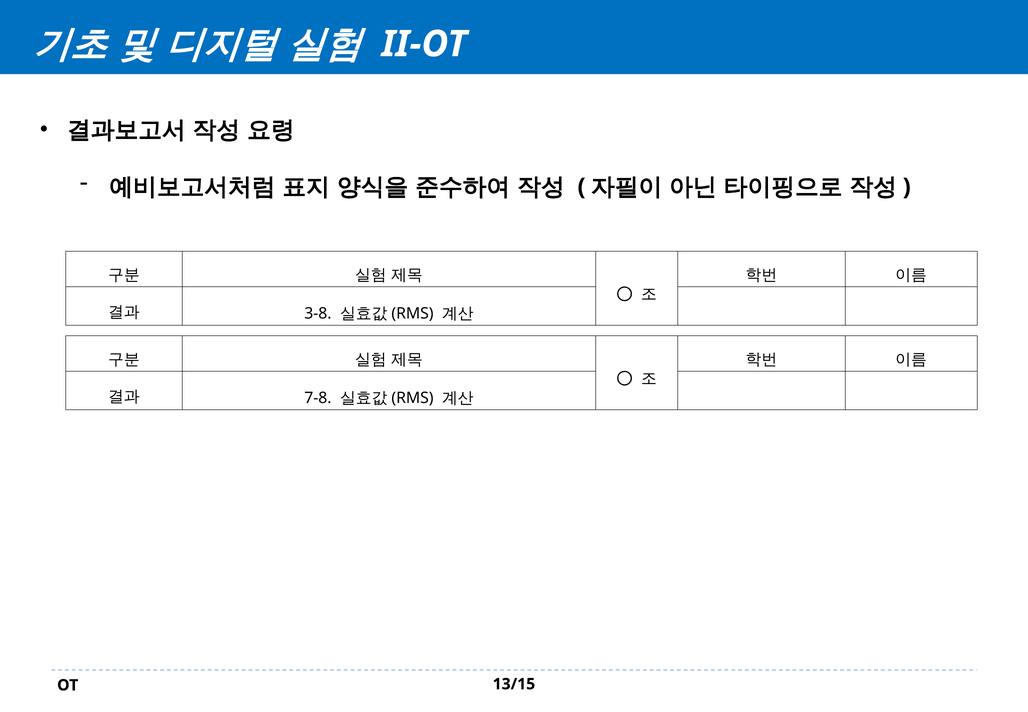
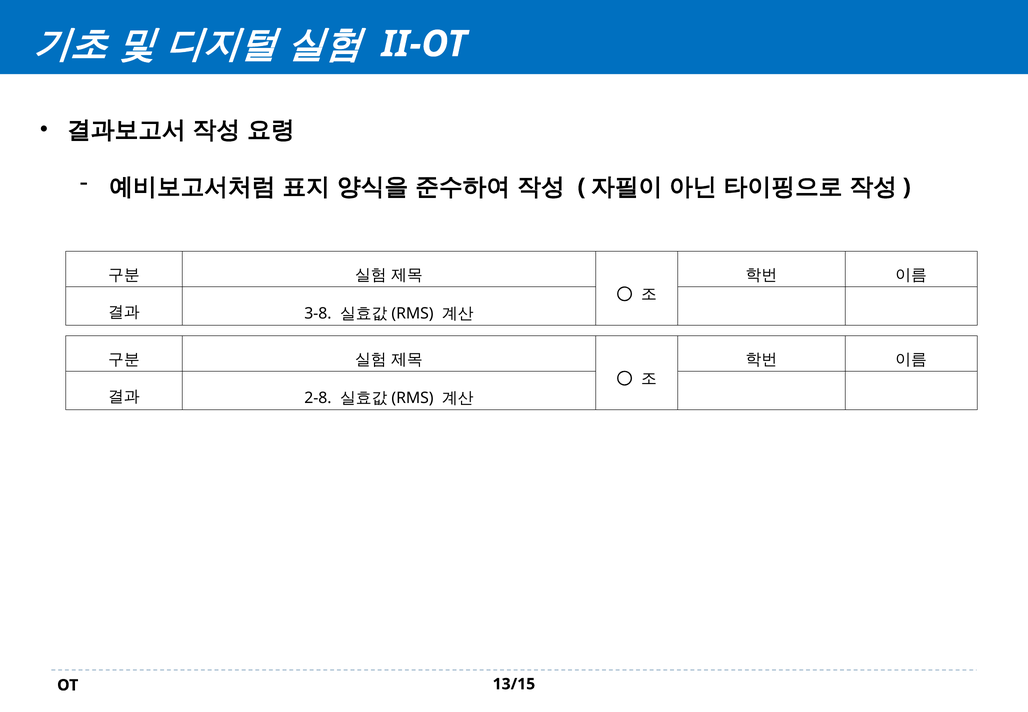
7-8: 7-8 -> 2-8 (318, 398)
